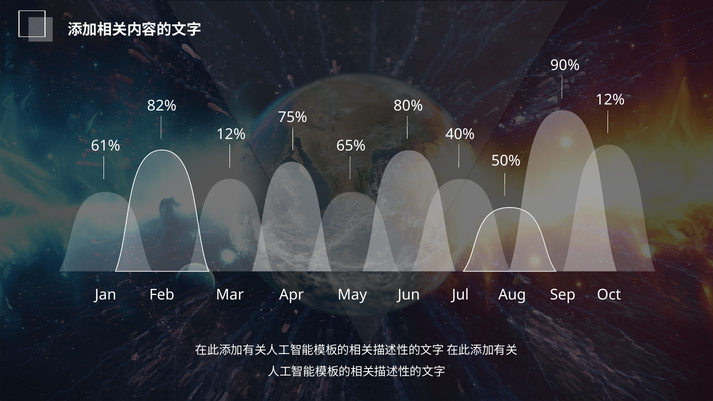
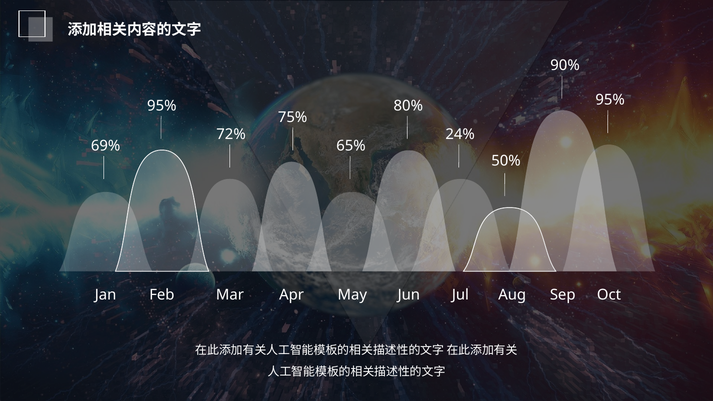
12%: 12% -> 95% (610, 100)
82%: 82% -> 95% (162, 106)
12%: 12% -> 72% (231, 134)
40%: 40% -> 24% (460, 134)
61%: 61% -> 69% (106, 146)
